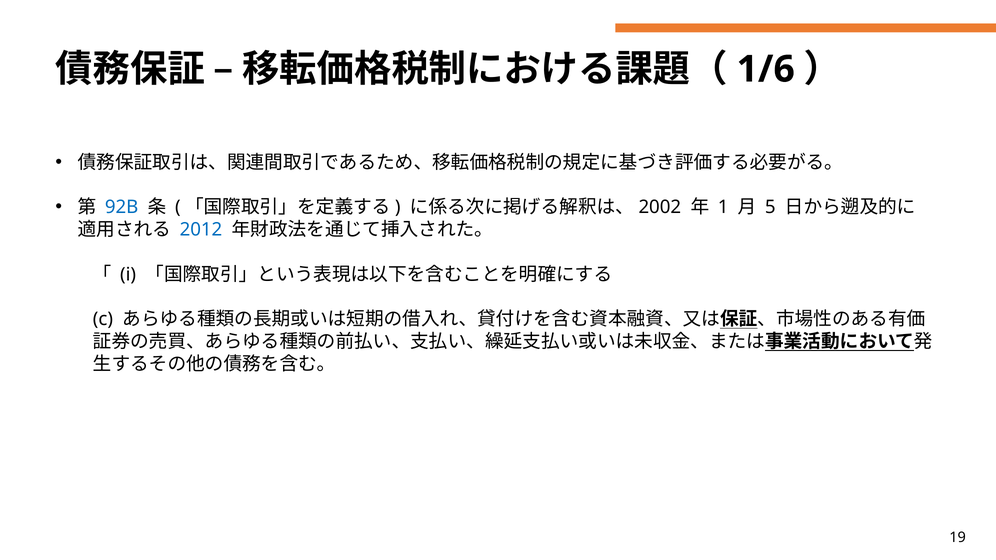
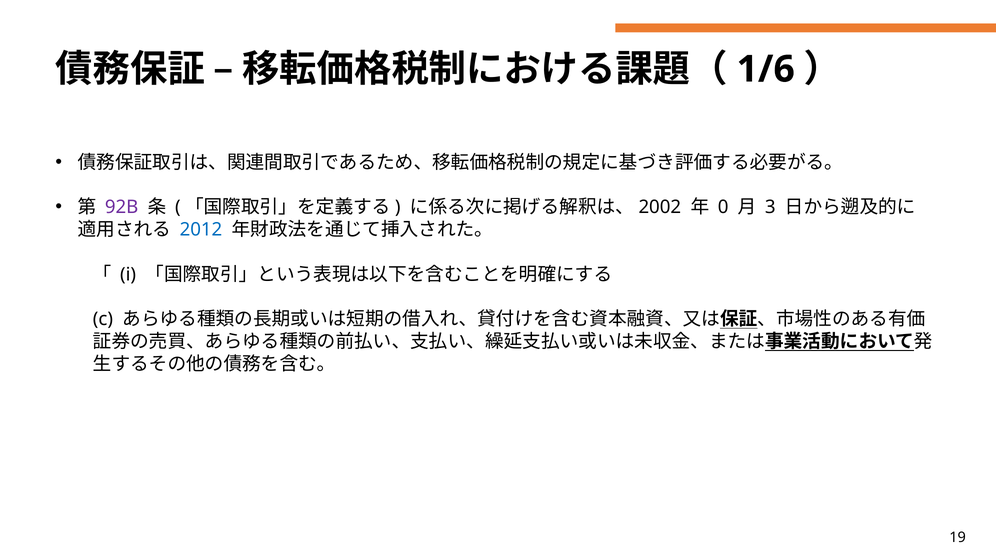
92B colour: blue -> purple (122, 207)
1: 1 -> 0 (723, 207)
5: 5 -> 3 (770, 207)
